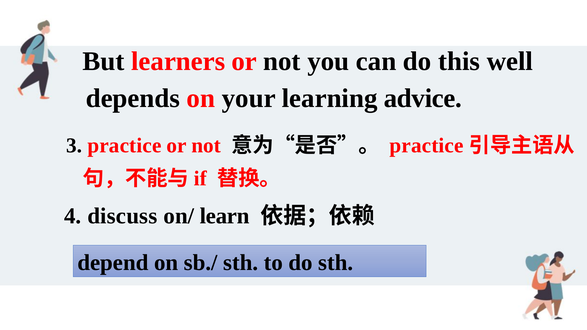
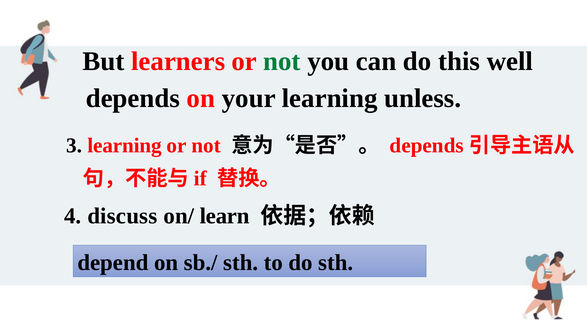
not colour: black -> green (282, 61)
advice: advice -> unless (423, 98)
3 practice: practice -> learning (125, 146)
practice: practice -> depends (427, 146)
